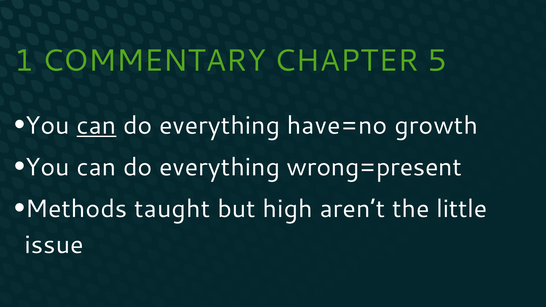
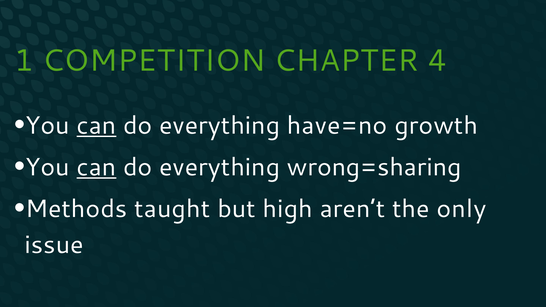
COMMENTARY: COMMENTARY -> COMPETITION (154, 61)
5: 5 -> 4 (437, 61)
can underline: none -> present (96, 167)
wrong=present: wrong=present -> wrong=sharing (374, 167)
little: little -> only (461, 209)
